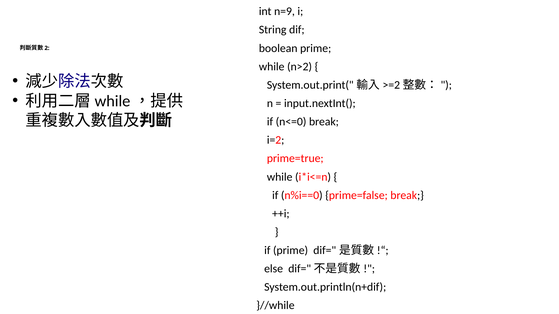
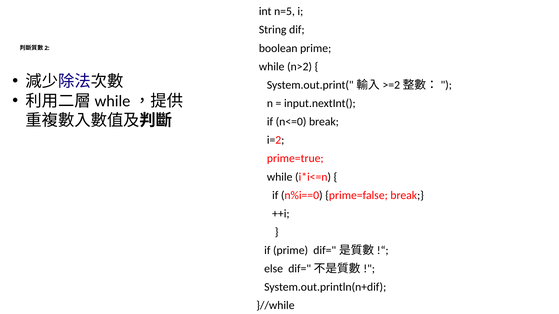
n=9: n=9 -> n=5 (284, 11)
